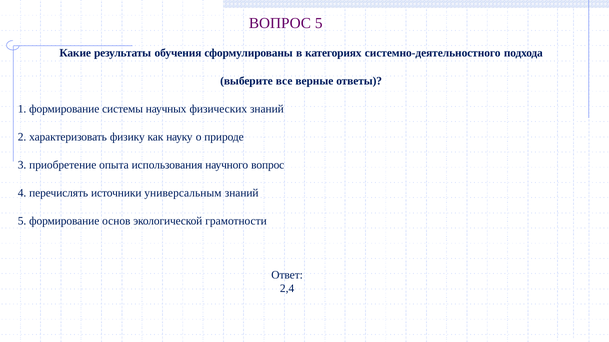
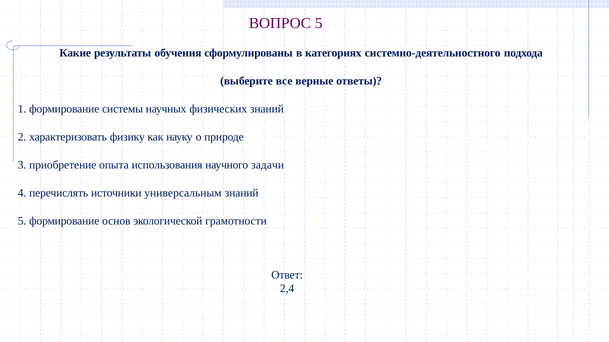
научного вопрос: вопрос -> задачи (268, 165)
